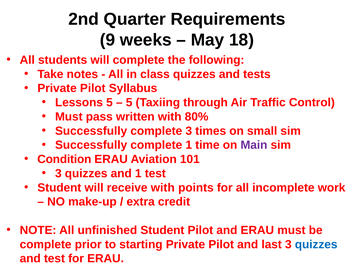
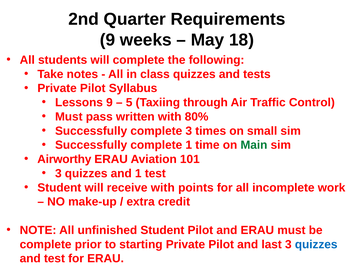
Lessons 5: 5 -> 9 (109, 102)
Main colour: purple -> green (254, 145)
Condition: Condition -> Airworthy (64, 159)
